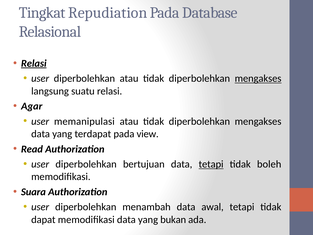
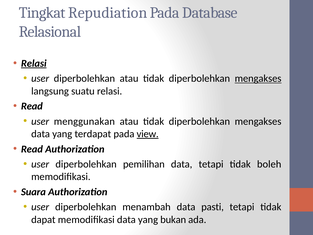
Agar: Agar -> Read (32, 106)
memanipulasi: memanipulasi -> menggunakan (84, 121)
view underline: none -> present (148, 134)
bertujuan: bertujuan -> pemilihan (144, 164)
tetapi underline: present -> none (211, 164)
awal: awal -> pasti (213, 207)
